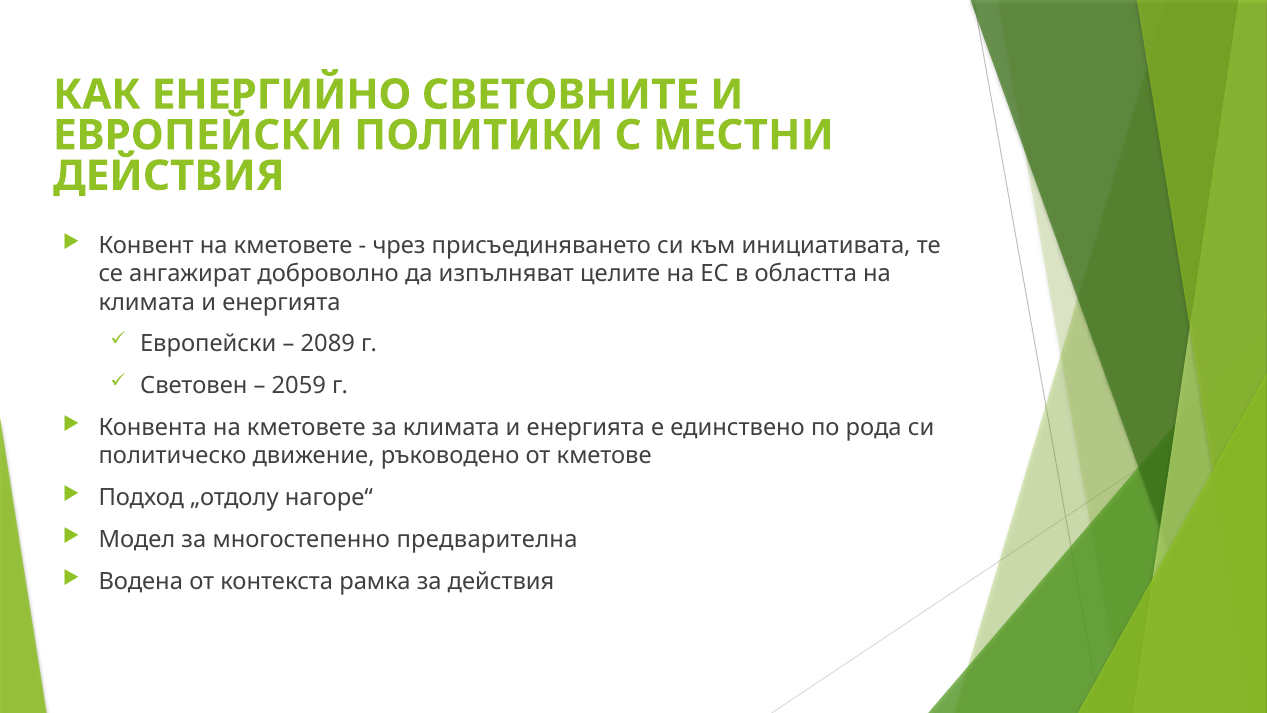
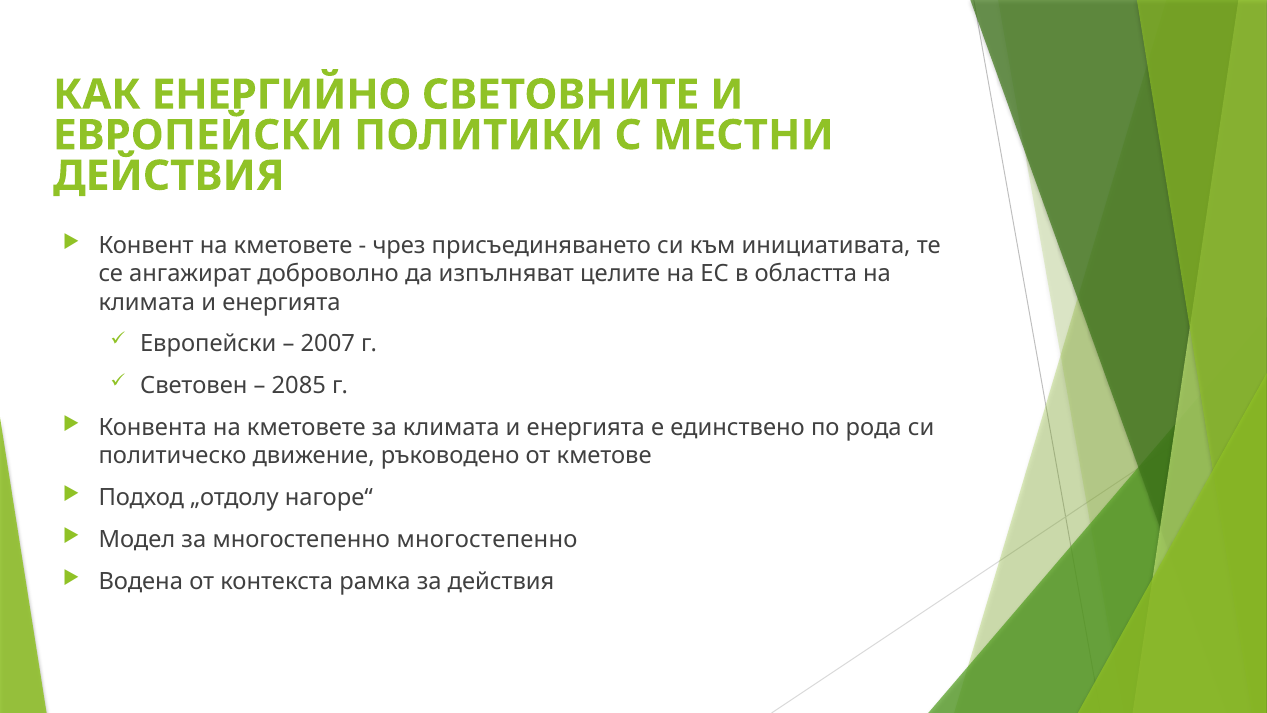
2089: 2089 -> 2007 (328, 344)
2059: 2059 -> 2085 (299, 386)
многостепенно предварителна: предварителна -> многостепенно (487, 539)
